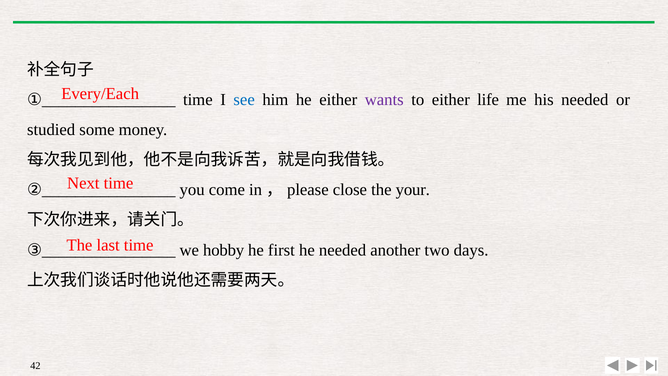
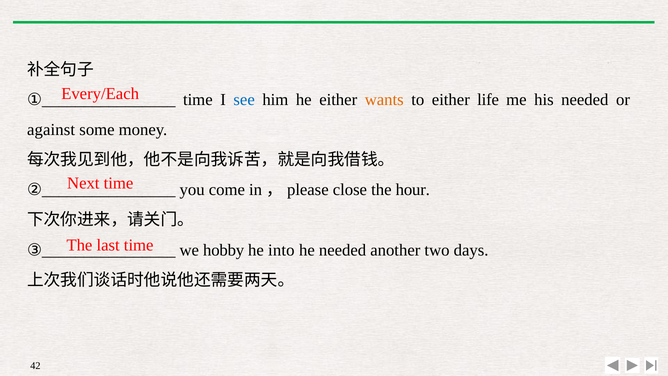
wants colour: purple -> orange (384, 100)
studied: studied -> against (51, 130)
your: your -> hour (413, 190)
first: first -> into (281, 250)
